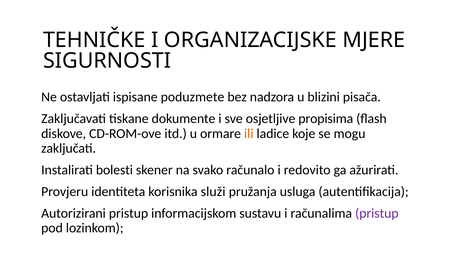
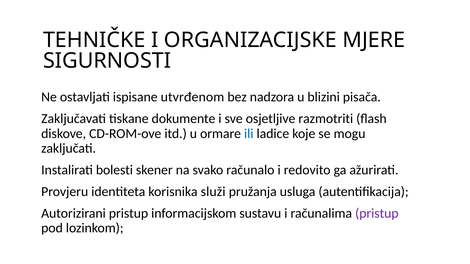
poduzmete: poduzmete -> utvrđenom (192, 97)
propisima: propisima -> razmotriti (326, 119)
ili colour: orange -> blue (249, 134)
